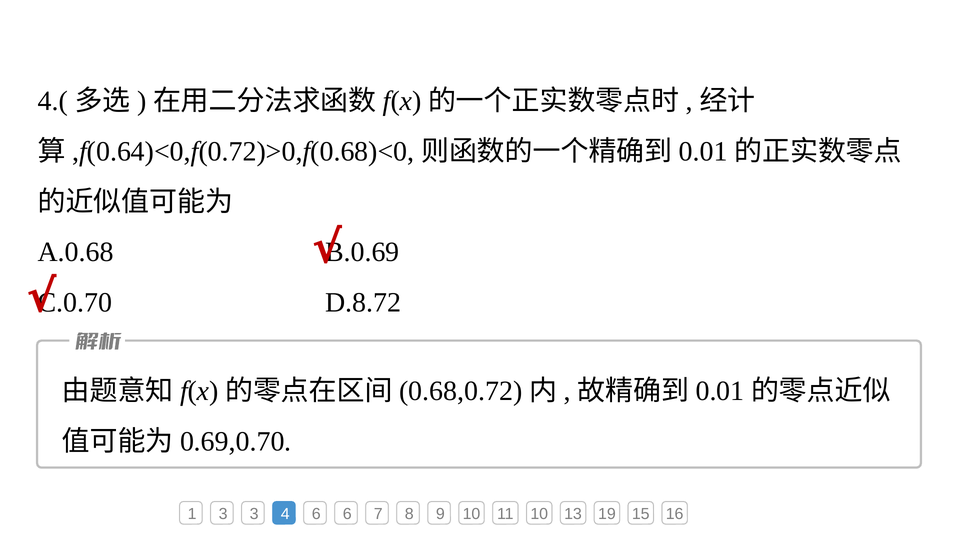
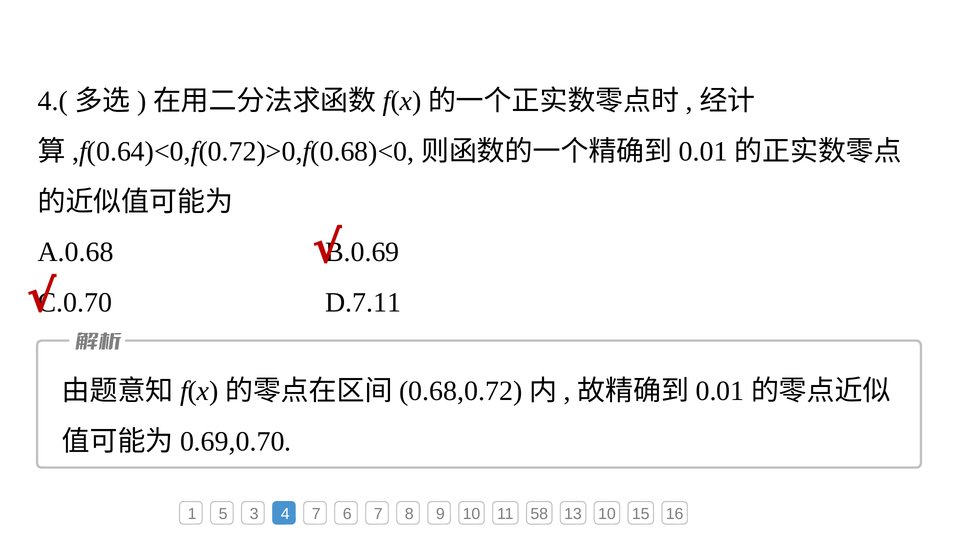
D.8.72: D.8.72 -> D.7.11 (363, 302)
1 3: 3 -> 5 (223, 514)
4 6: 6 -> 7 (316, 514)
11 10: 10 -> 58 (539, 514)
13 19: 19 -> 10 (607, 514)
